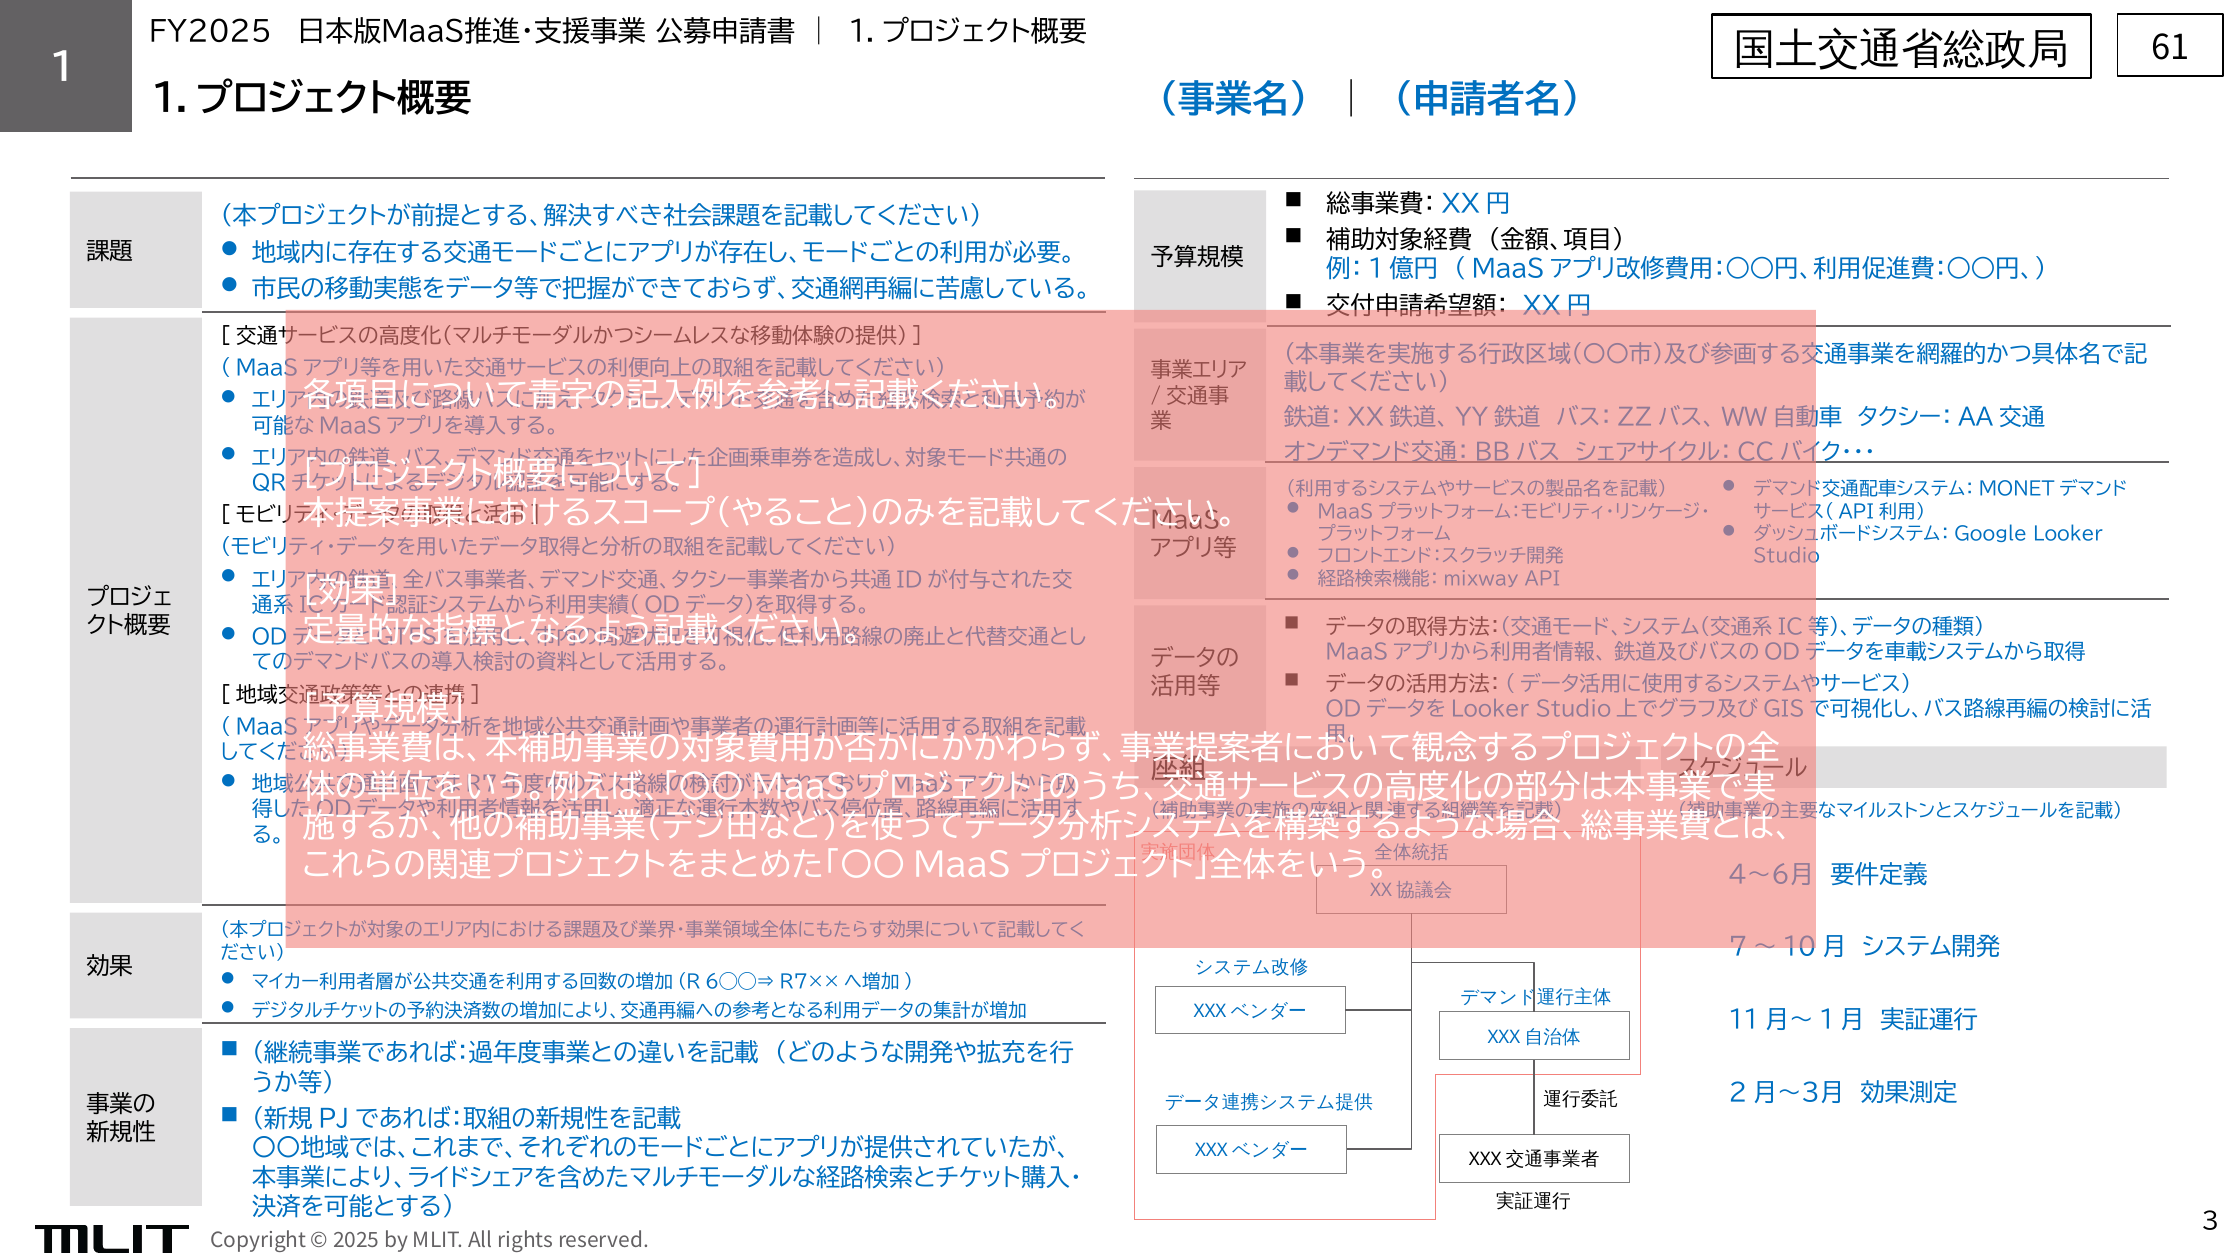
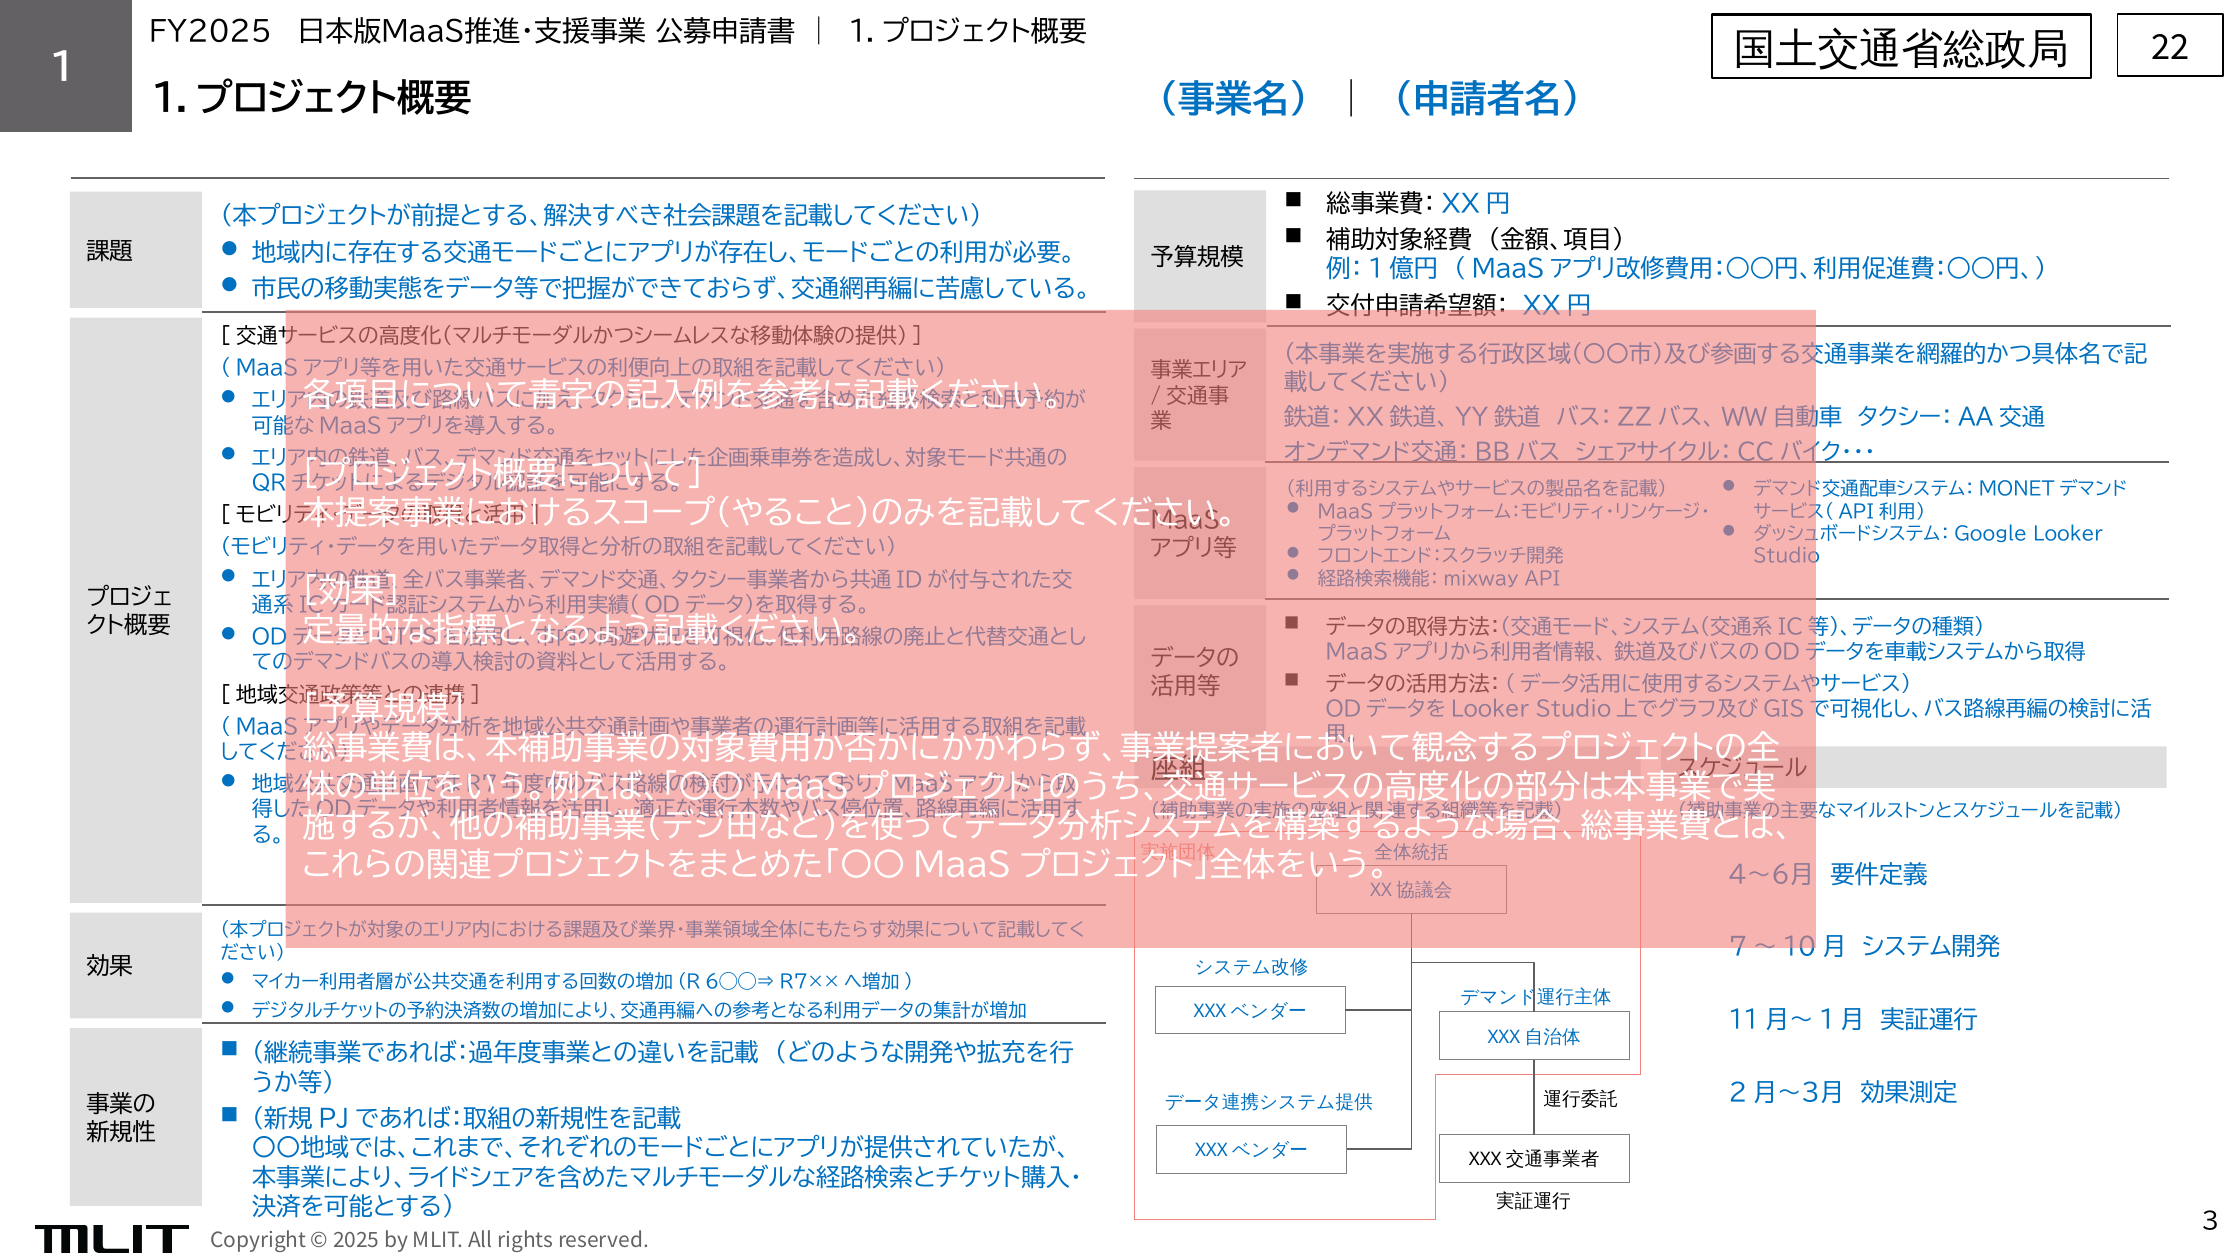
61: 61 -> 22 (2170, 48)
